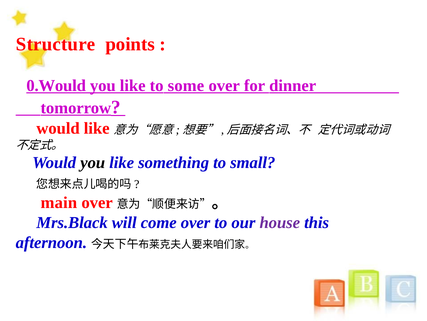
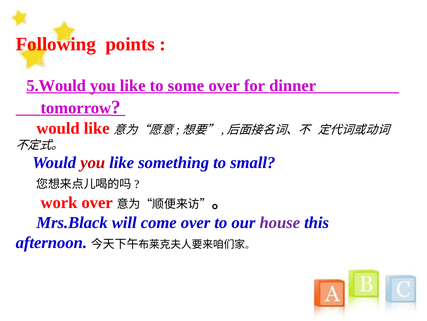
Structure: Structure -> Following (56, 44)
0.Would: 0.Would -> 5.Would (56, 85)
you colour: black -> red (93, 162)
main: main -> work (59, 202)
